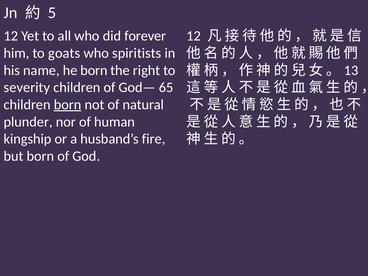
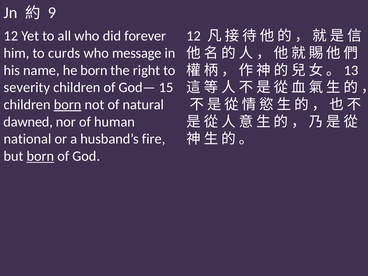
5: 5 -> 9 (52, 13)
goats: goats -> curds (64, 53)
spiritists: spiritists -> message (137, 53)
65: 65 -> 15 (166, 87)
plunder: plunder -> dawned (28, 122)
kingship: kingship -> national (27, 139)
born underline: none -> present (40, 156)
